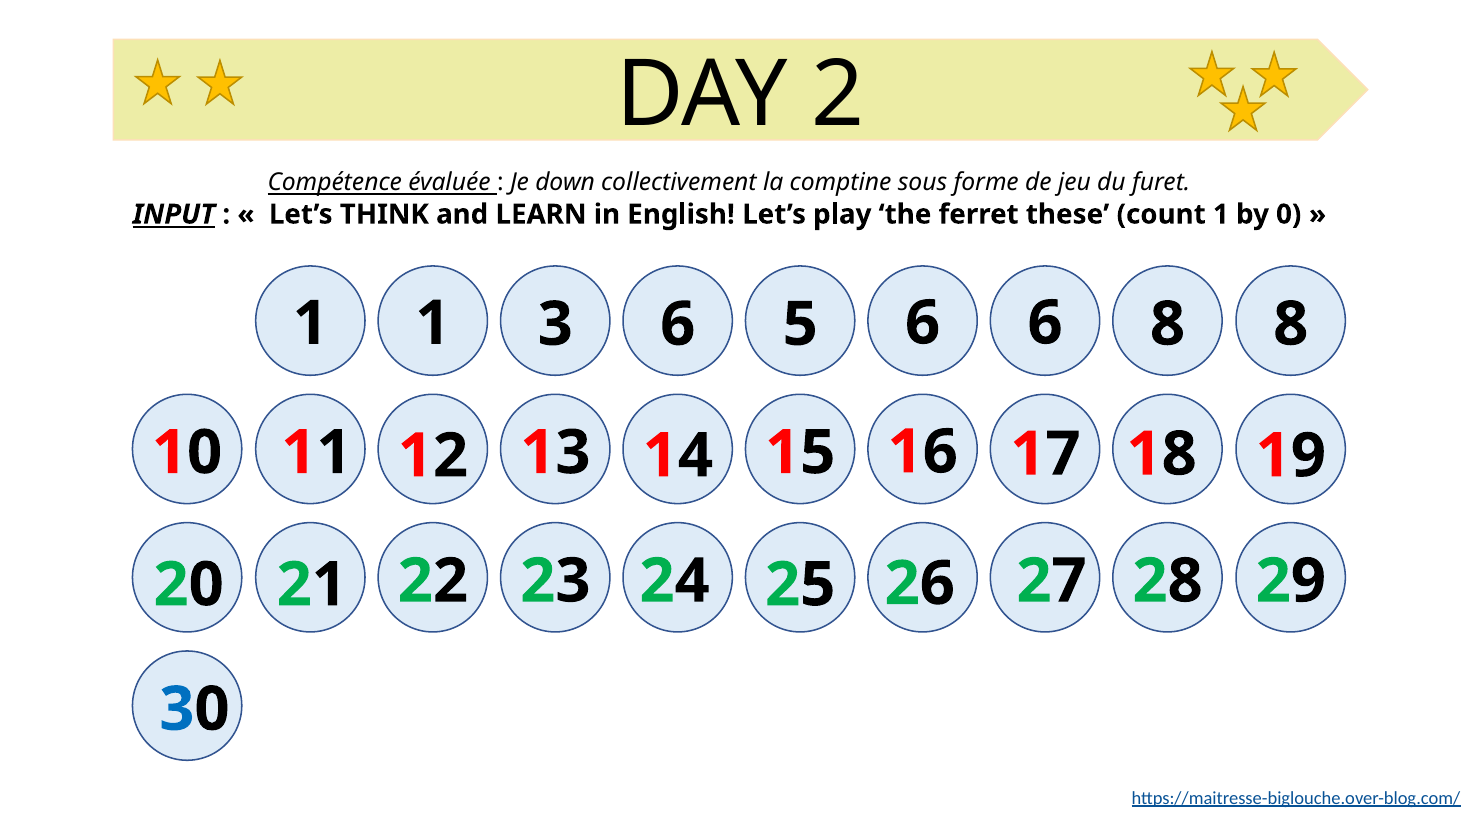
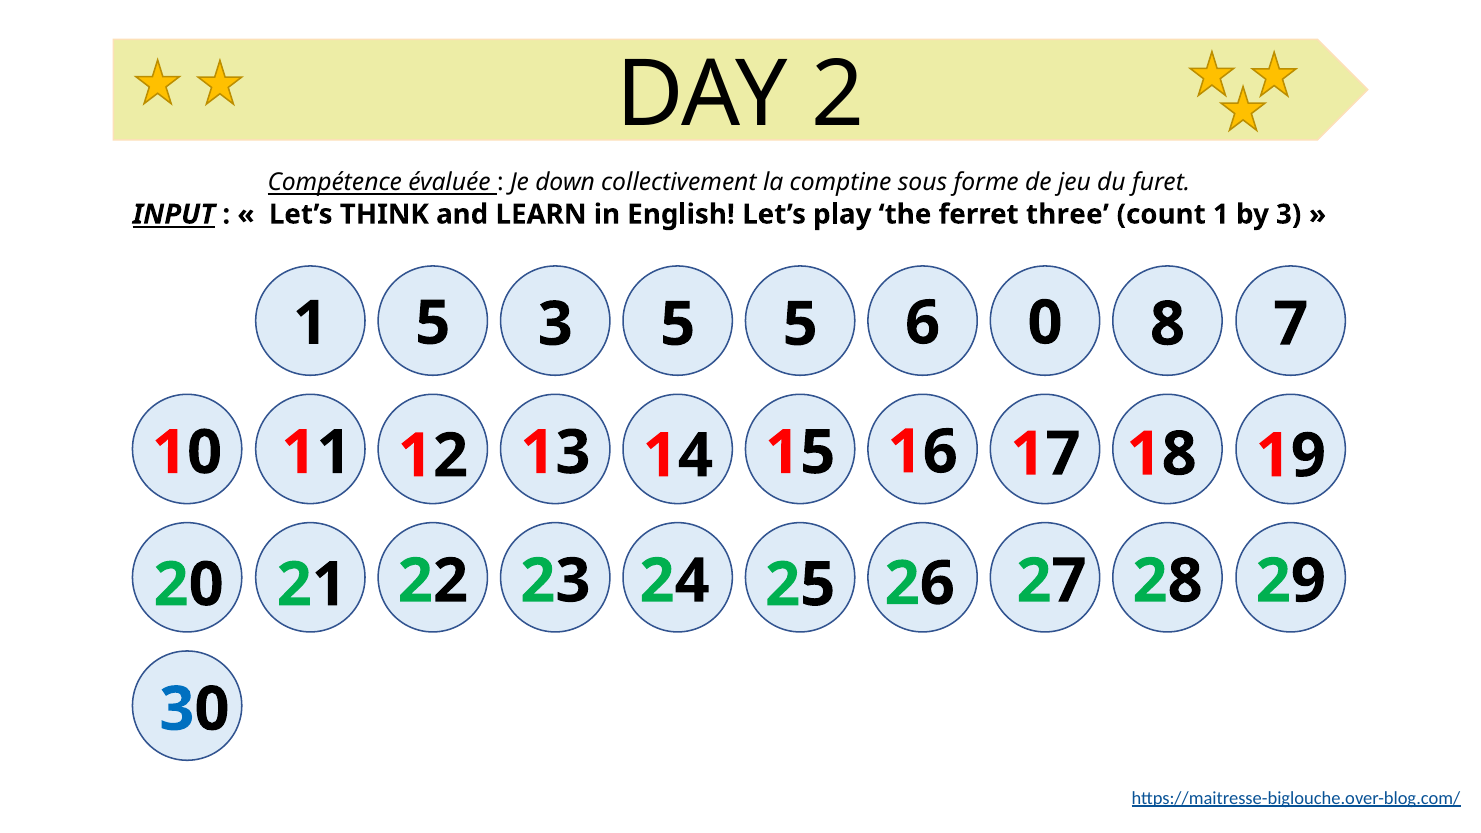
these: these -> three (1067, 214)
by 0: 0 -> 3 (1289, 214)
1 1: 1 -> 5 (433, 323)
3 6: 6 -> 5 (678, 324)
6 6: 6 -> 0 (1045, 323)
8 8: 8 -> 7 (1291, 324)
